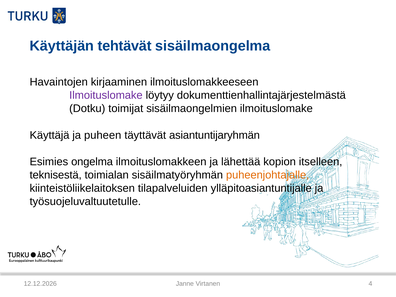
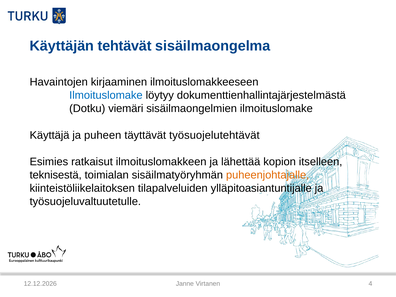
Ilmoituslomake colour: purple -> blue (106, 95)
toimijat: toimijat -> viemäri (126, 108)
asiantuntijaryhmän: asiantuntijaryhmän -> työsuojelutehtävät (214, 135)
ongelma: ongelma -> ratkaisut (92, 162)
